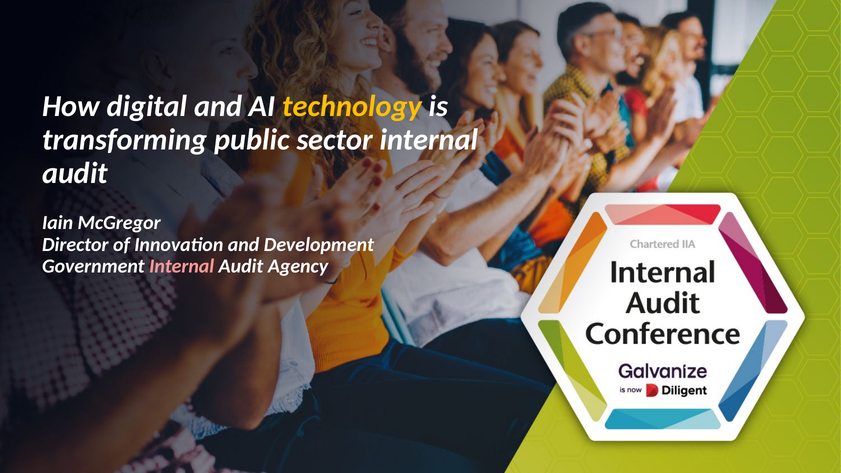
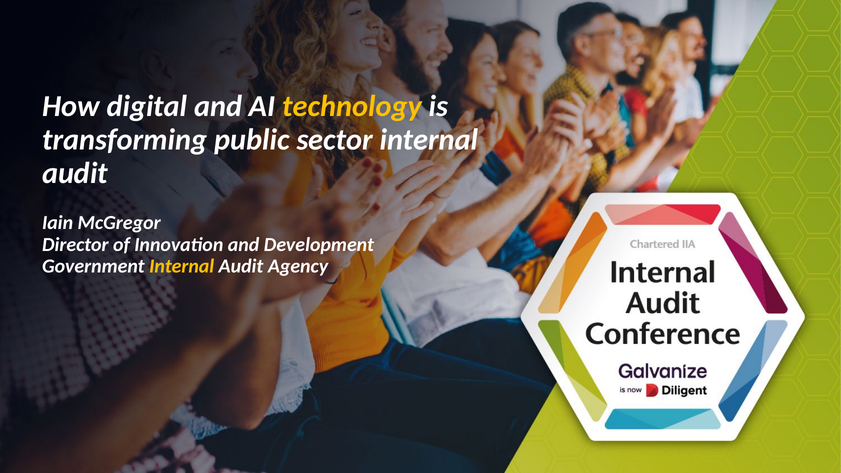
Internal colour: pink -> yellow (182, 266)
